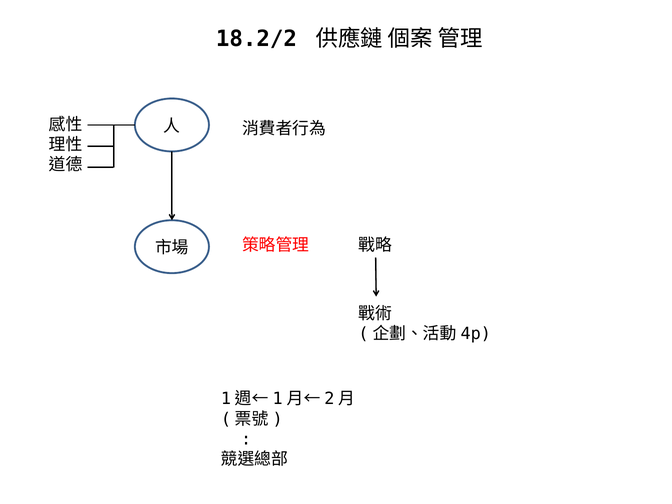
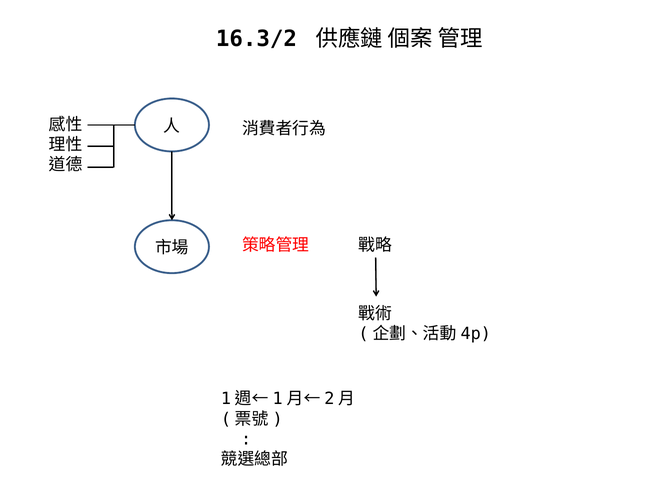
18.2/2: 18.2/2 -> 16.3/2 (256, 39)
